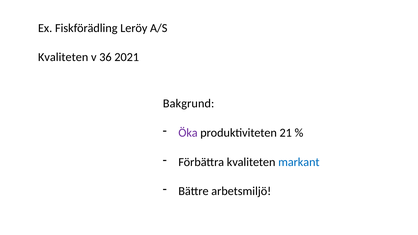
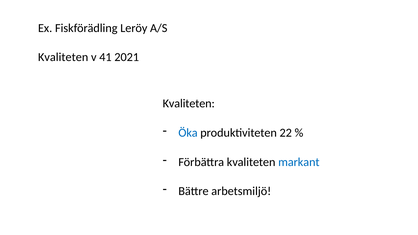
36: 36 -> 41 (105, 57)
Bakgrund: Bakgrund -> Kvaliteten (189, 104)
Öka colour: purple -> blue (188, 133)
21: 21 -> 22 (286, 133)
